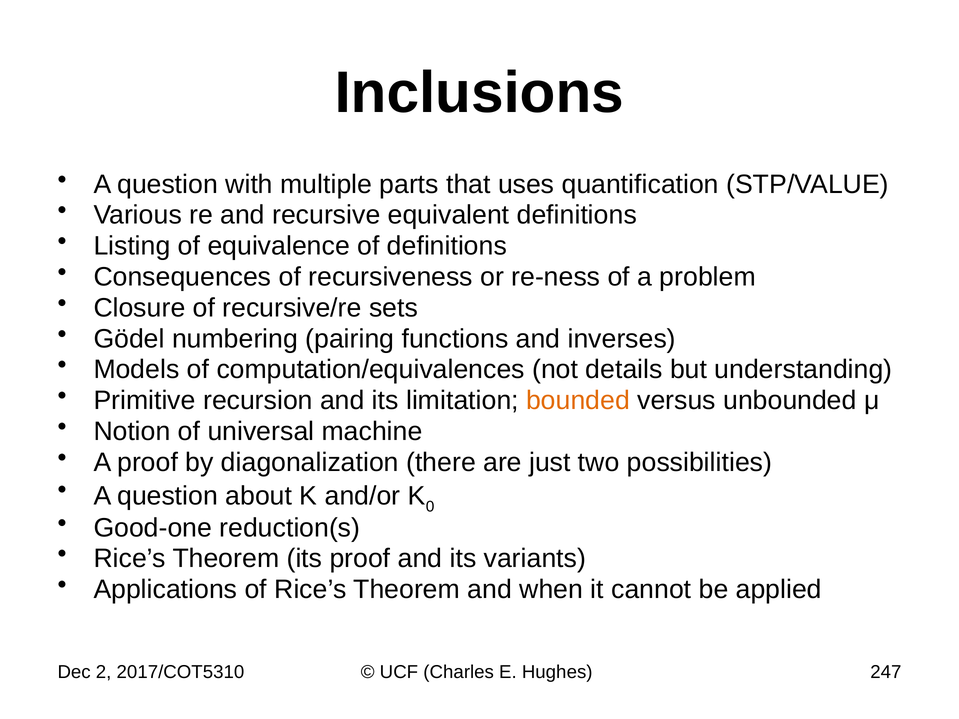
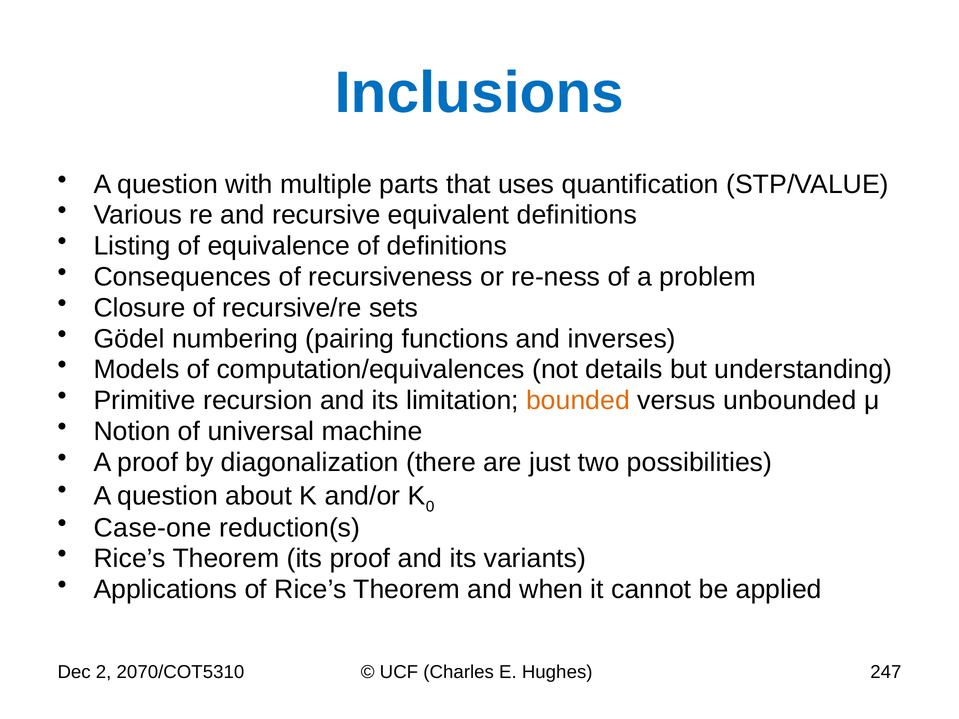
Inclusions colour: black -> blue (479, 93)
Good-one: Good-one -> Case-one (153, 528)
2017/COT5310: 2017/COT5310 -> 2070/COT5310 (180, 672)
